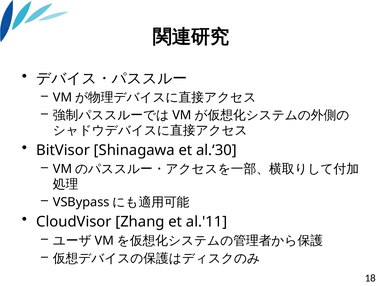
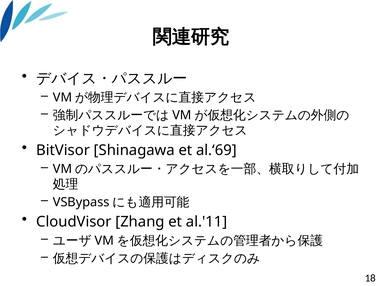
al.‘30: al.‘30 -> al.‘69 (216, 150)
